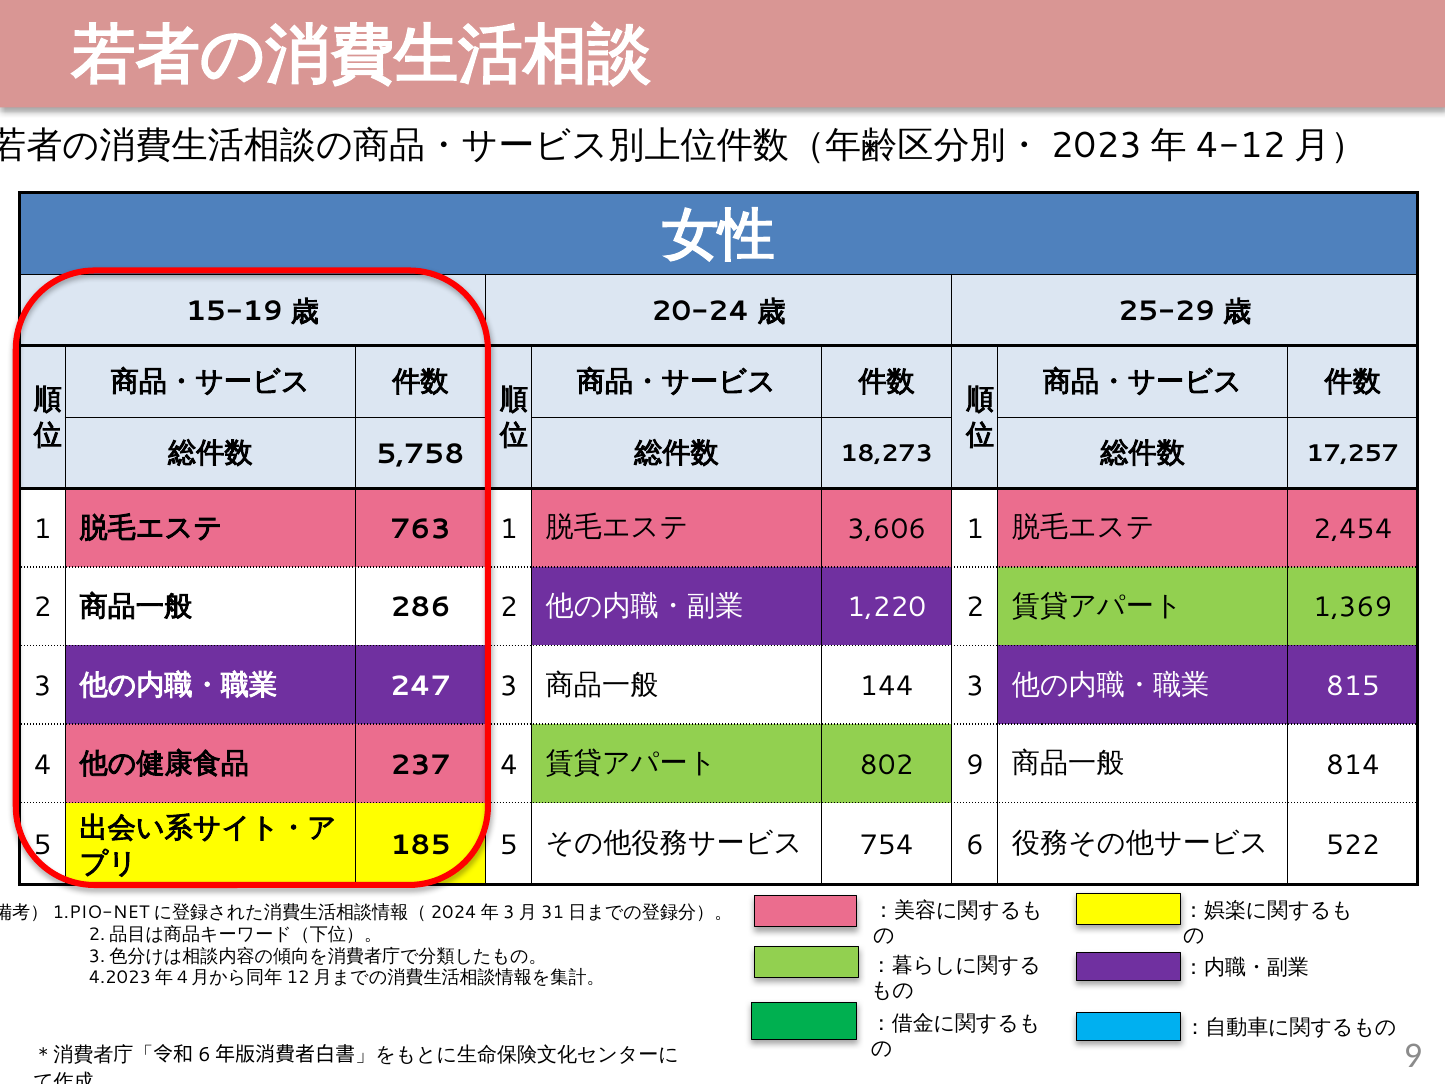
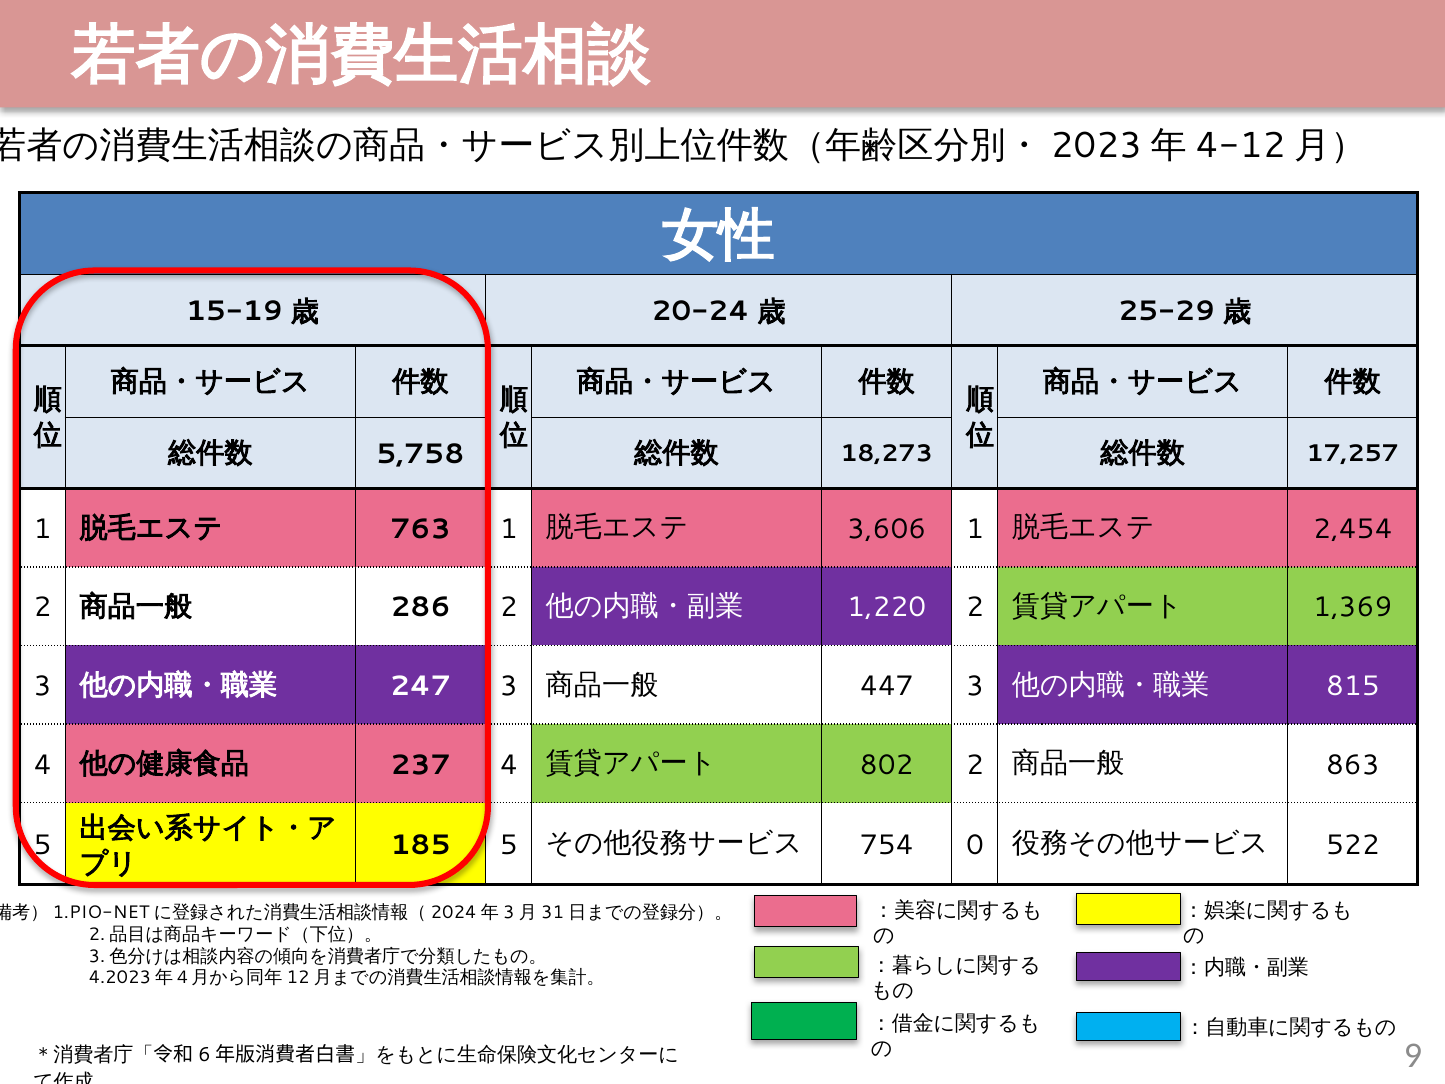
144: 144 -> 447 (887, 686)
802 9: 9 -> 2 (975, 765)
814: 814 -> 863 (1353, 765)
6: 6 -> 0 (975, 845)
